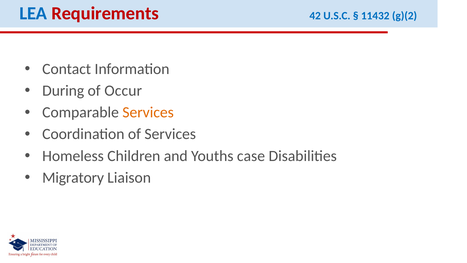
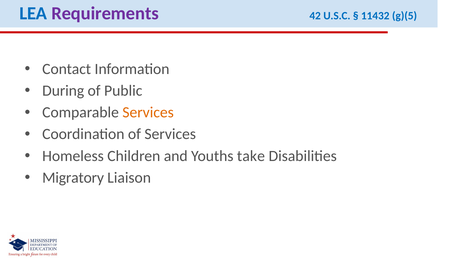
Requirements colour: red -> purple (105, 13)
g)(2: g)(2 -> g)(5 (405, 16)
Occur: Occur -> Public (123, 91)
case: case -> take (251, 156)
